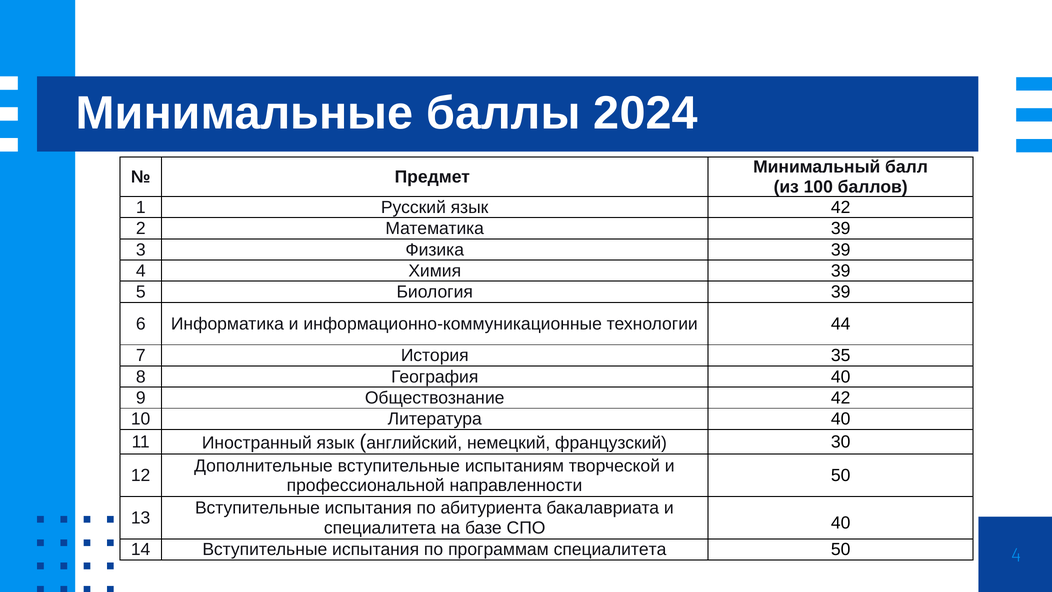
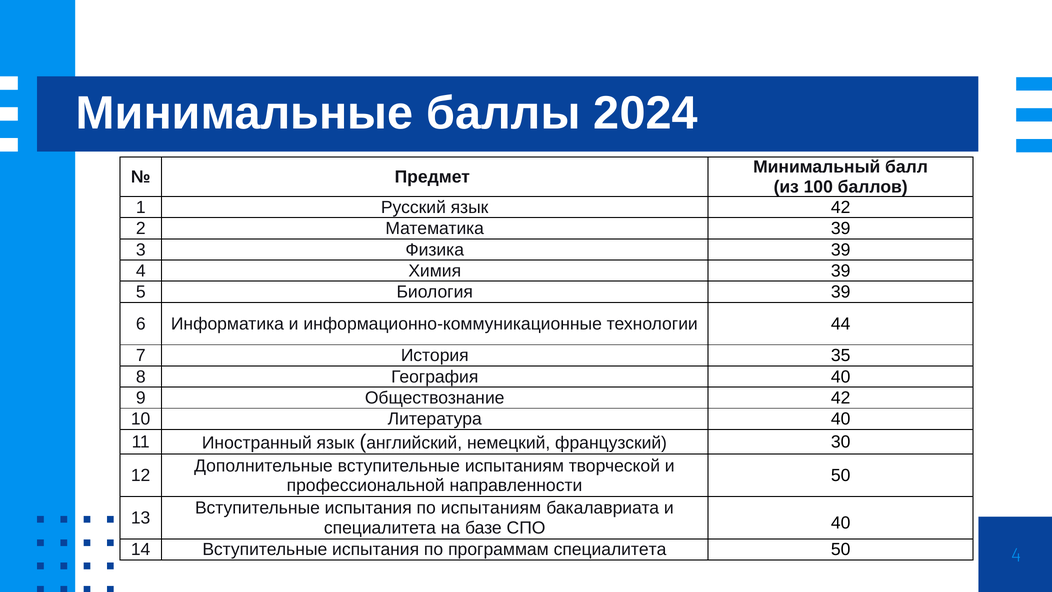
по абитуриента: абитуриента -> испытаниям (491, 508)
